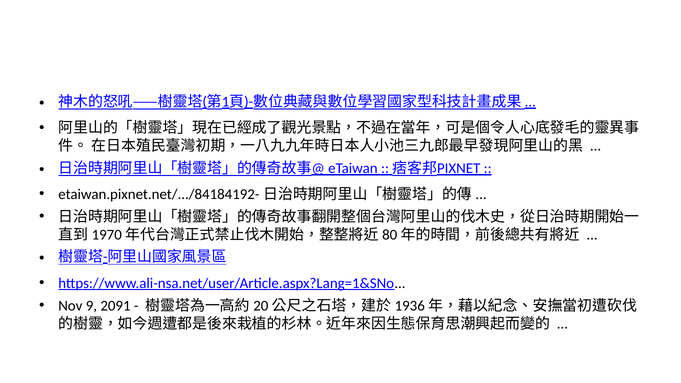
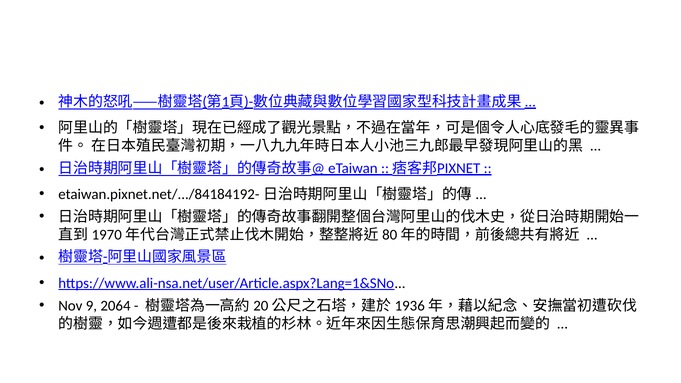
2091: 2091 -> 2064 (115, 306)
